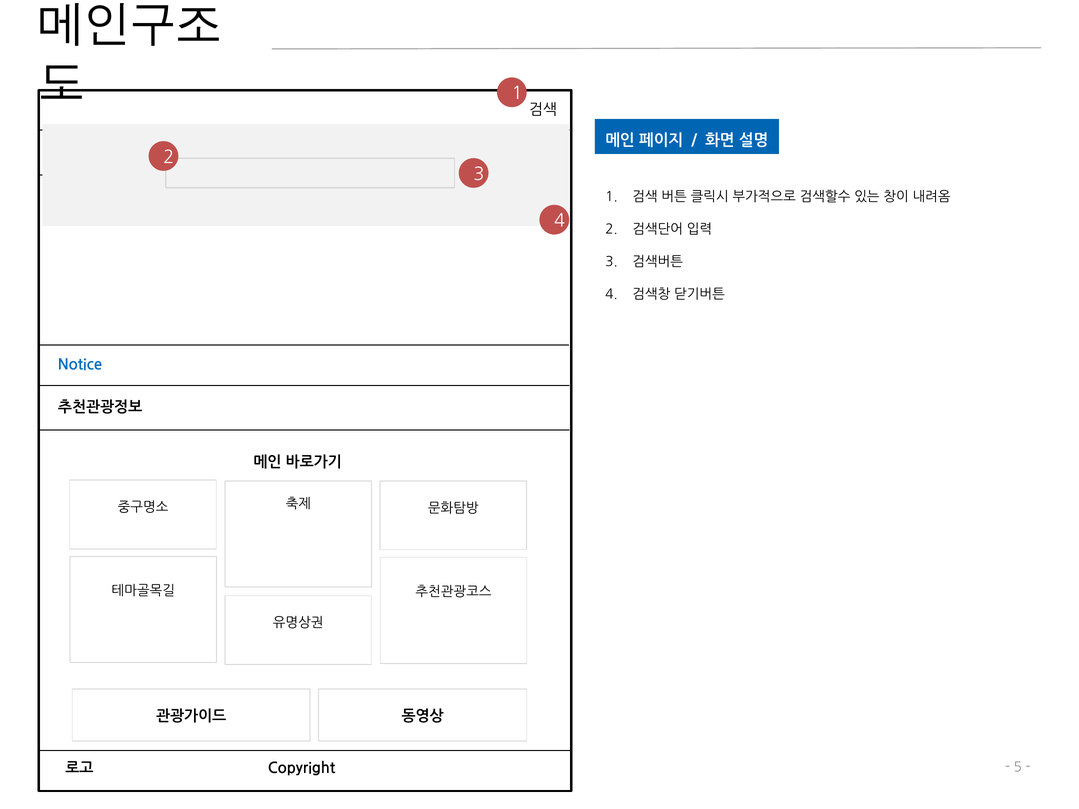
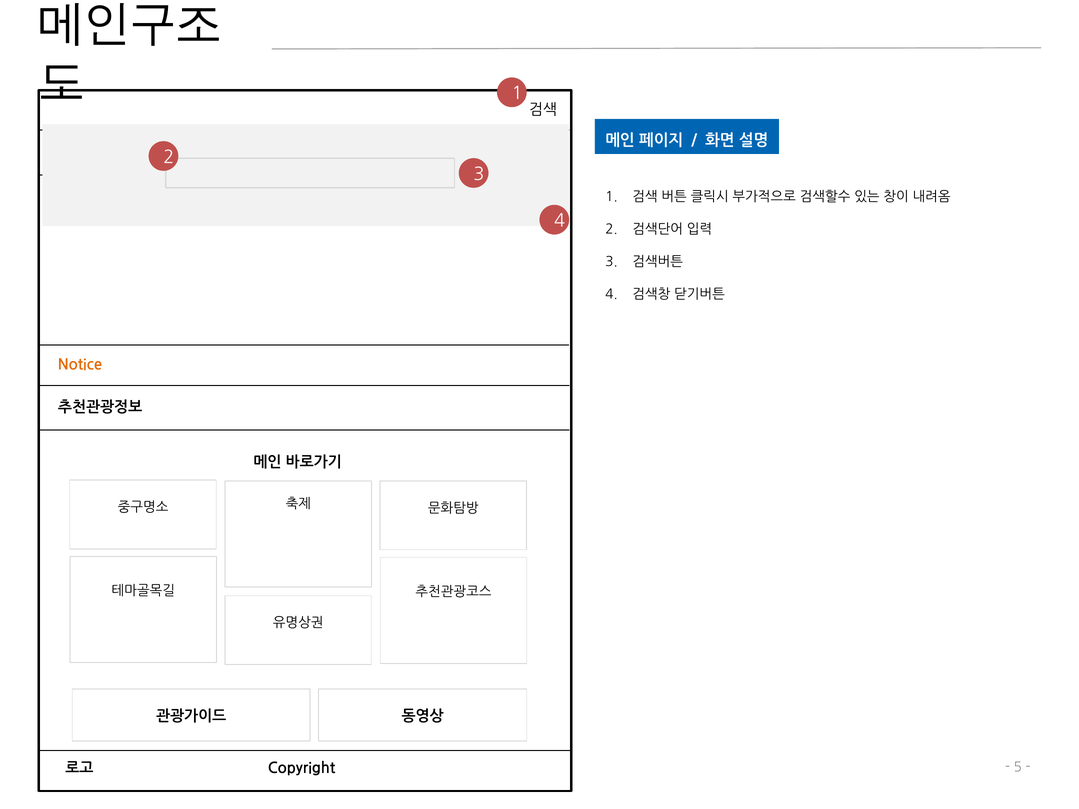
Notice colour: blue -> orange (80, 365)
